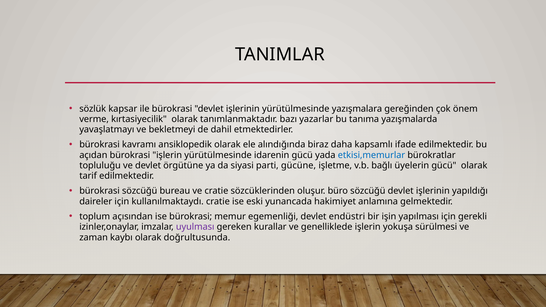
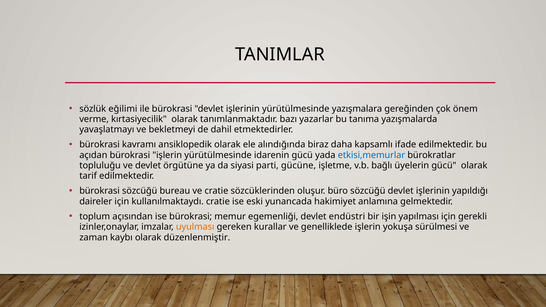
kapsar: kapsar -> eğilimi (123, 109)
uyulması colour: purple -> orange (195, 227)
doğrultusunda: doğrultusunda -> düzenlenmiştir (197, 237)
